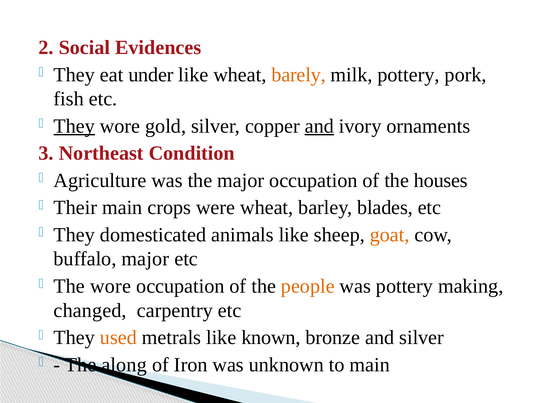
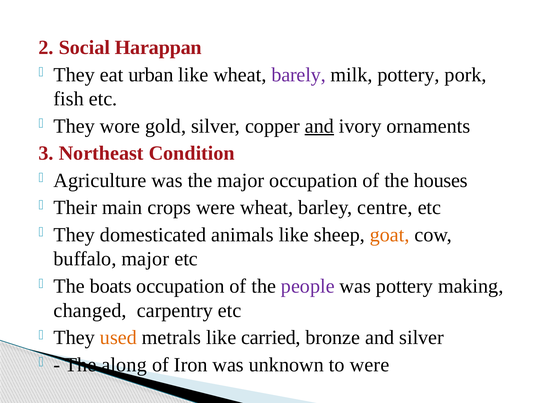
Evidences: Evidences -> Harappan (158, 47)
under: under -> urban (151, 75)
barely colour: orange -> purple (299, 75)
They underline: present -> none (74, 126)
blades: blades -> centre (385, 207)
The wore: wore -> boats (111, 286)
people colour: orange -> purple (308, 286)
known: known -> carried (271, 337)
to main: main -> were (370, 365)
